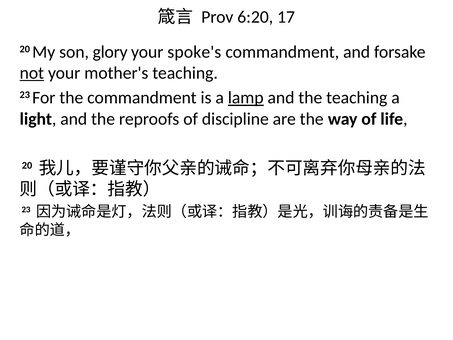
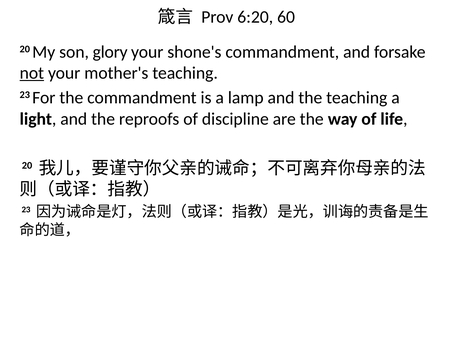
17: 17 -> 60 (286, 17)
spoke's: spoke's -> shone's (194, 52)
lamp underline: present -> none (246, 98)
